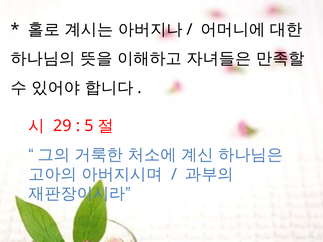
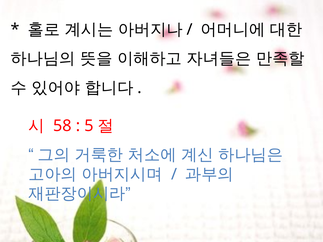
29: 29 -> 58 (62, 126)
